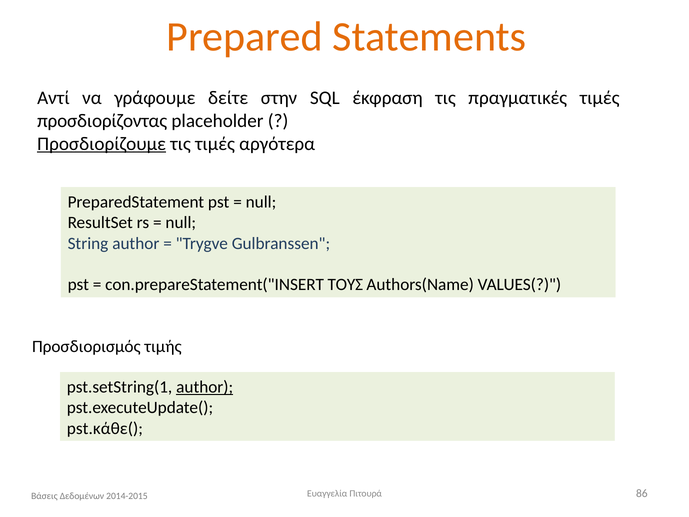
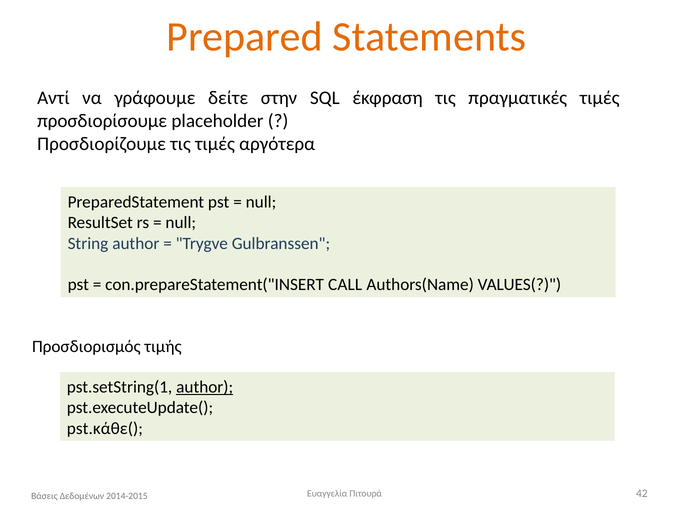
προσδιορίζοντας: προσδιορίζοντας -> προσδιορίσουμε (102, 121)
Προσδιορίζουμε underline: present -> none (102, 144)
ΤΟΥΣ: ΤΟΥΣ -> CALL (345, 285)
86: 86 -> 42 (642, 493)
